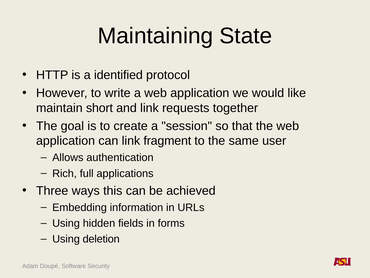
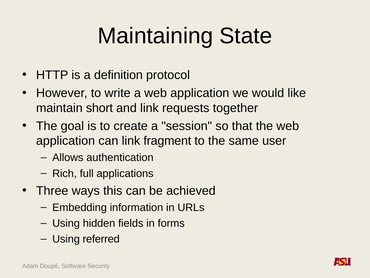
identified: identified -> definition (118, 75)
deletion: deletion -> referred (101, 239)
